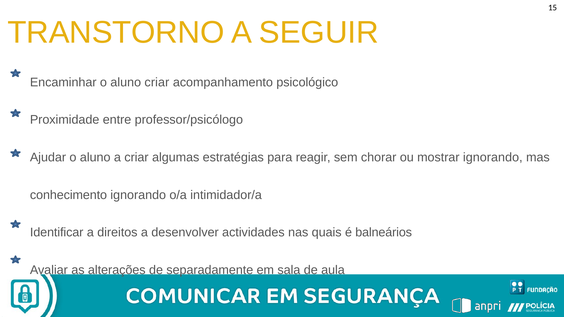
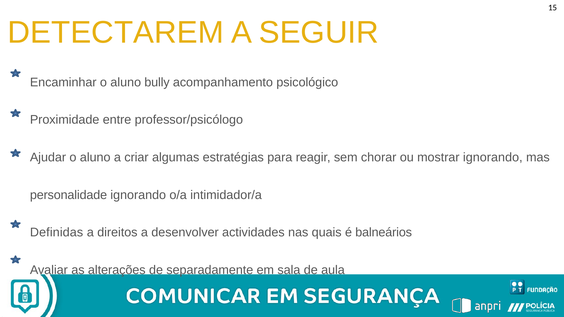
TRANSTORNO: TRANSTORNO -> DETECTAREM (116, 32)
aluno criar: criar -> bully (157, 82)
conhecimento: conhecimento -> personalidade (69, 195)
Identificar: Identificar -> Definidas (57, 233)
